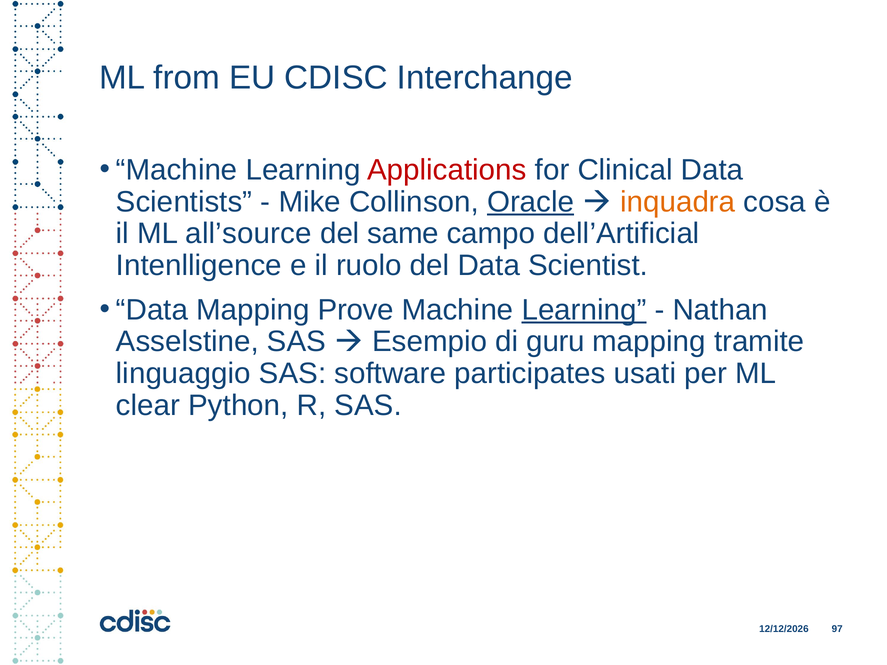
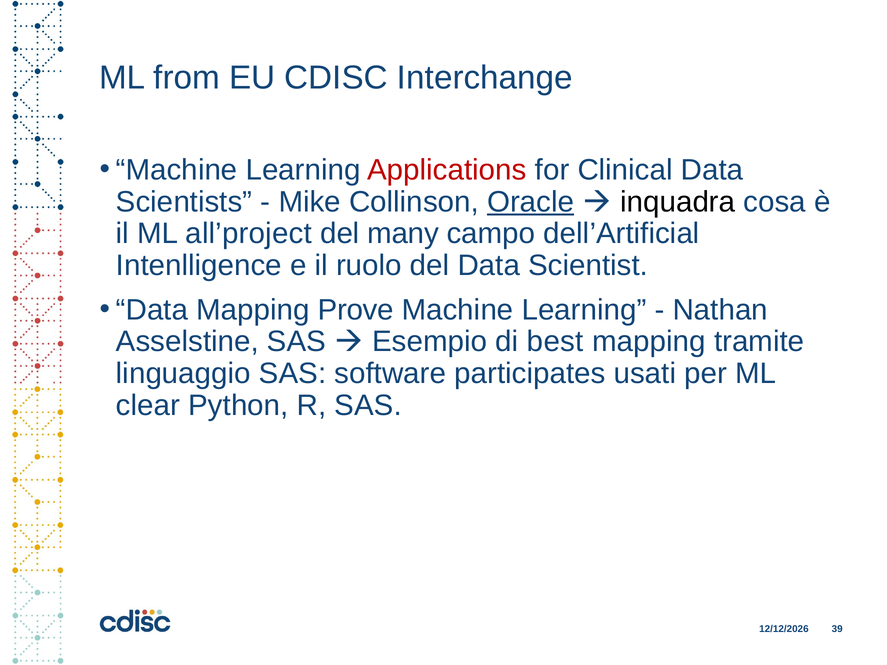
inquadra colour: orange -> black (678, 202)
all’source: all’source -> all’project (249, 234)
same: same -> many (403, 234)
Learning underline: present -> none (584, 310)
guru: guru -> best (555, 342)
97: 97 -> 39 (837, 629)
